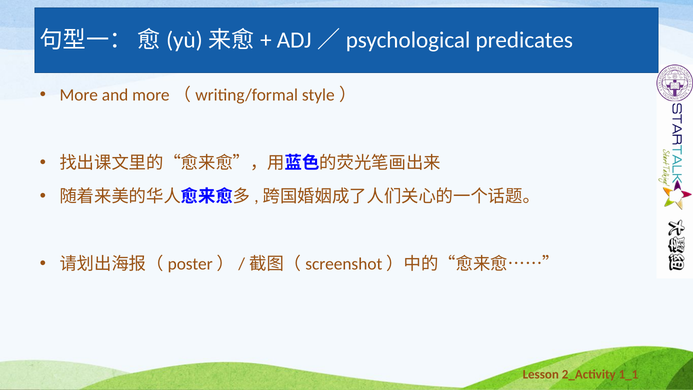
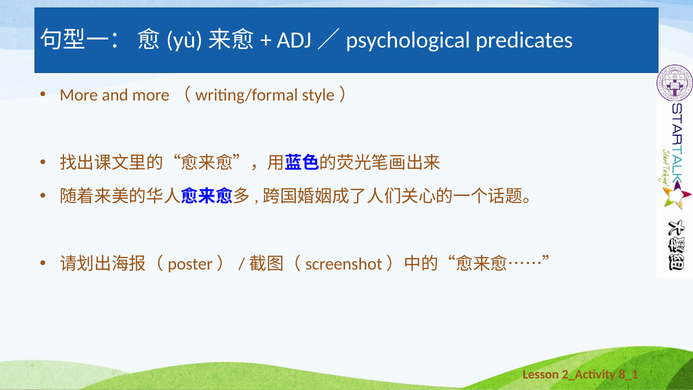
1_1: 1_1 -> 8_1 (628, 374)
